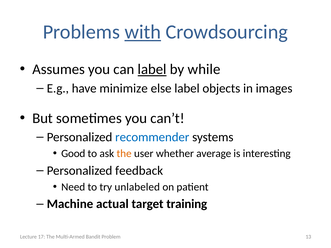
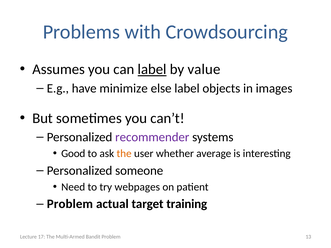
with underline: present -> none (143, 32)
while: while -> value (204, 69)
recommender colour: blue -> purple (152, 137)
feedback: feedback -> someone (139, 171)
unlabeled: unlabeled -> webpages (137, 187)
Machine: Machine -> Problem (70, 204)
